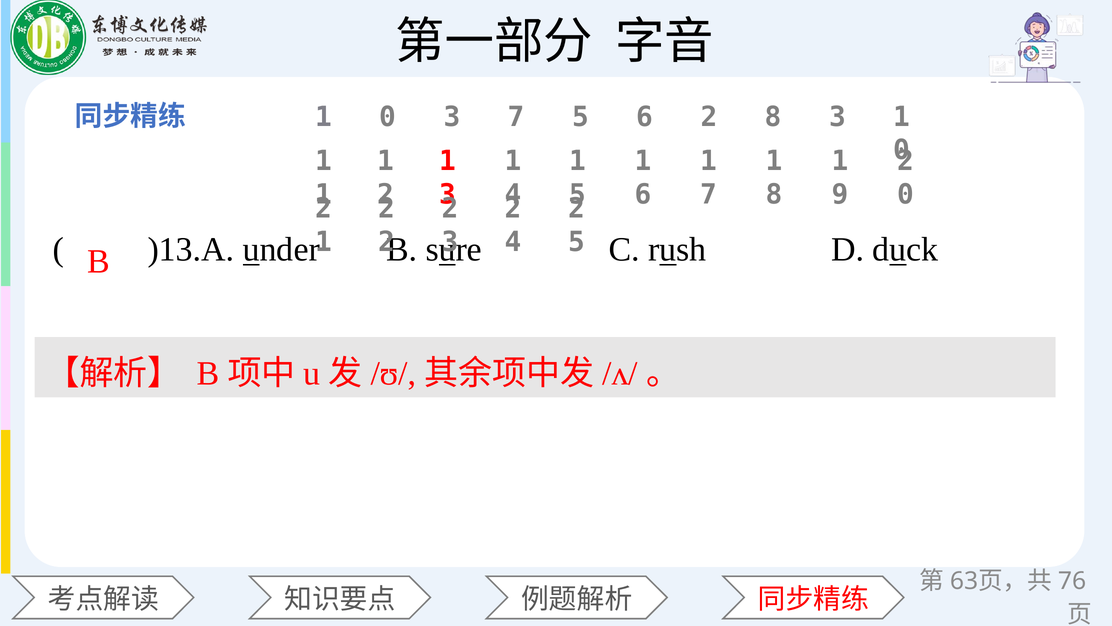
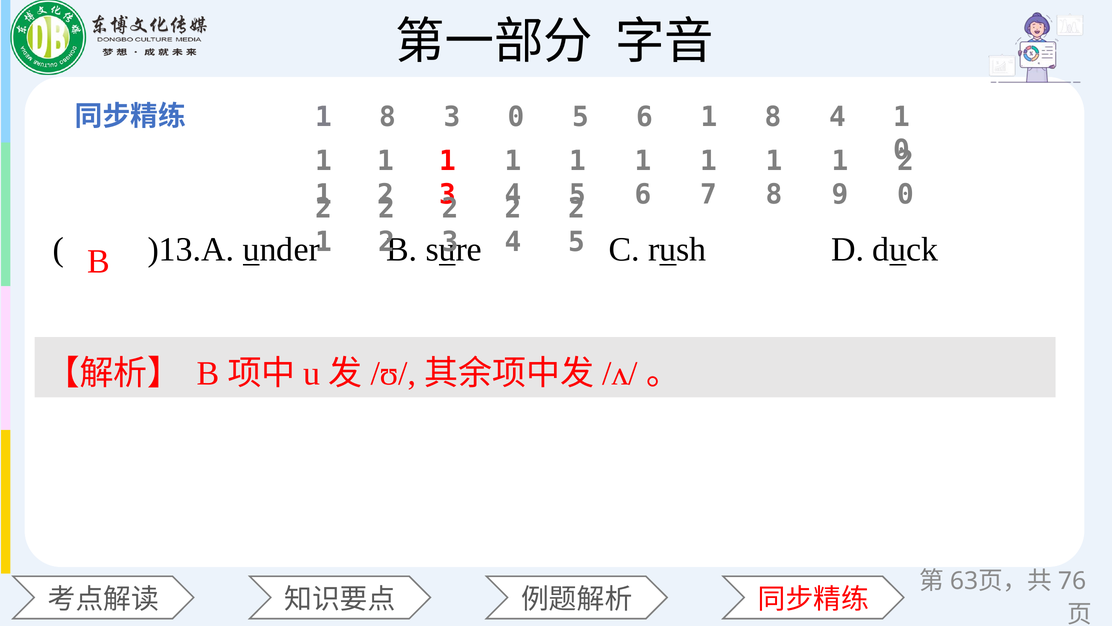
0: 0 -> 8 (388, 117)
3 7: 7 -> 0 (516, 117)
5 6 2: 2 -> 1 (709, 117)
8 3: 3 -> 4 (838, 117)
